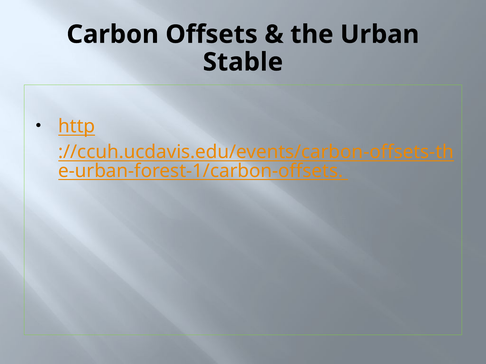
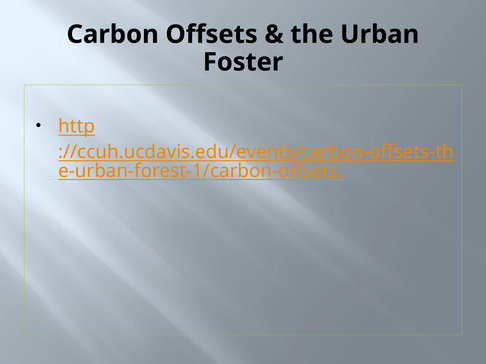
Stable: Stable -> Foster (243, 62)
